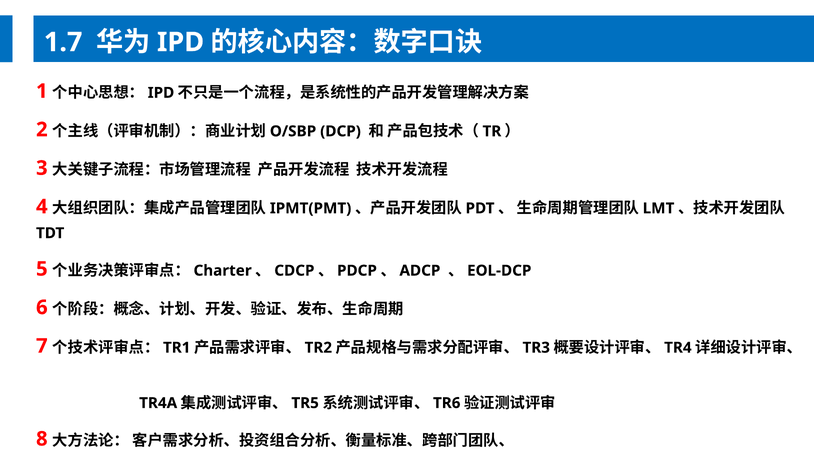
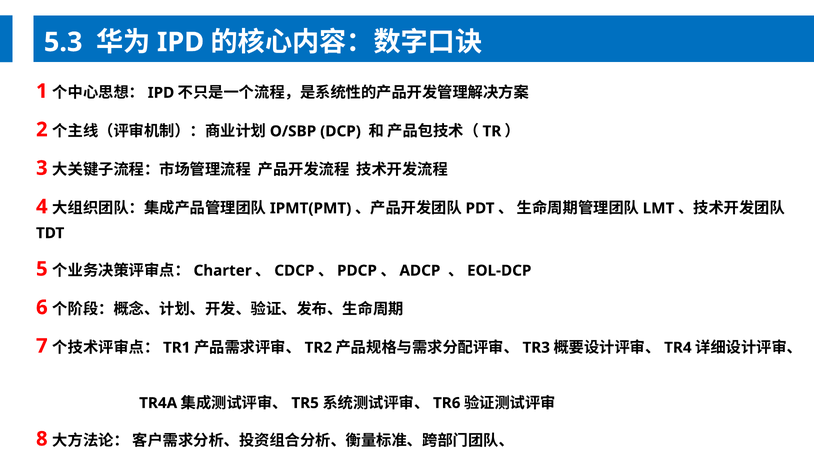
1.7: 1.7 -> 5.3 (63, 42)
